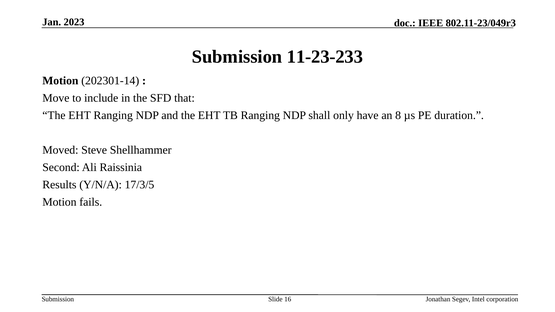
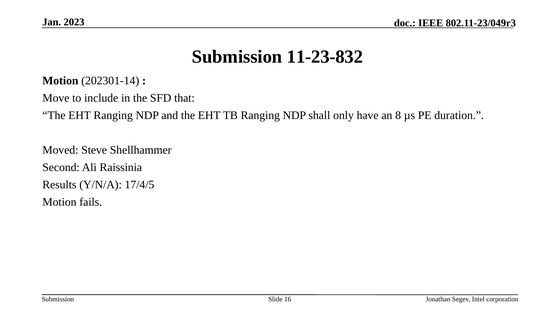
11-23-233: 11-23-233 -> 11-23-832 (325, 57)
17/3/5: 17/3/5 -> 17/4/5 (139, 185)
